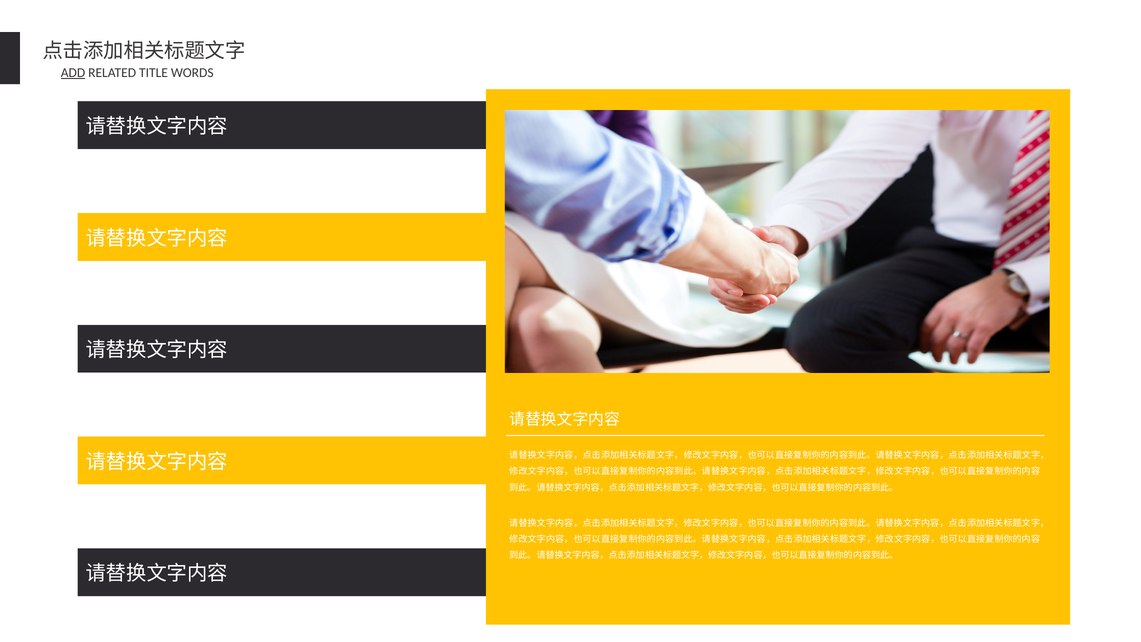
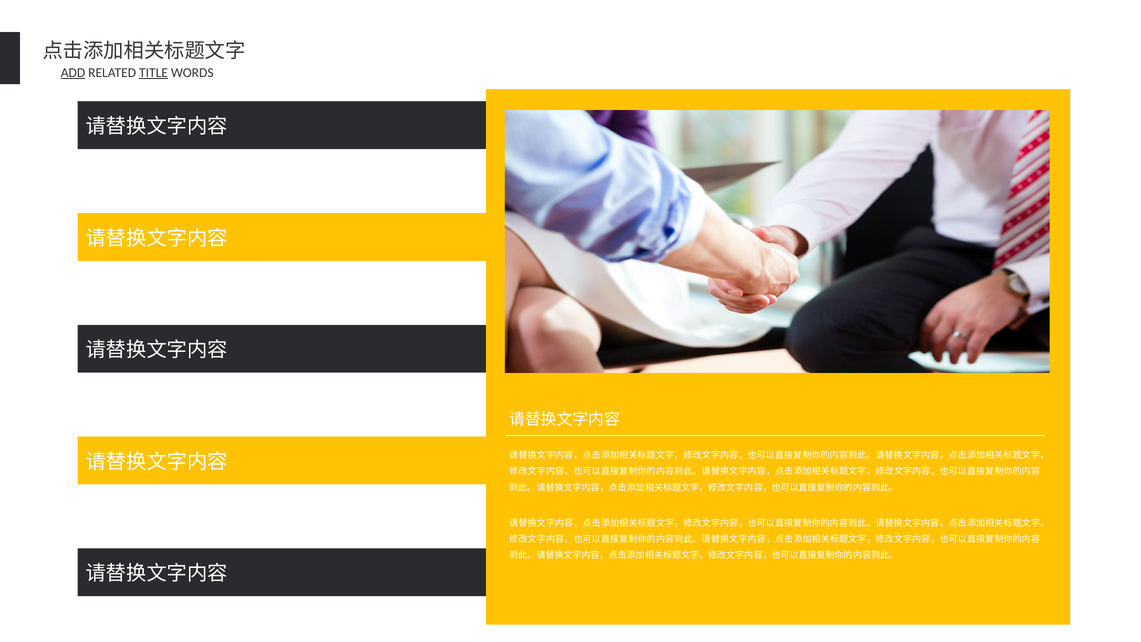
TITLE underline: none -> present (154, 73)
